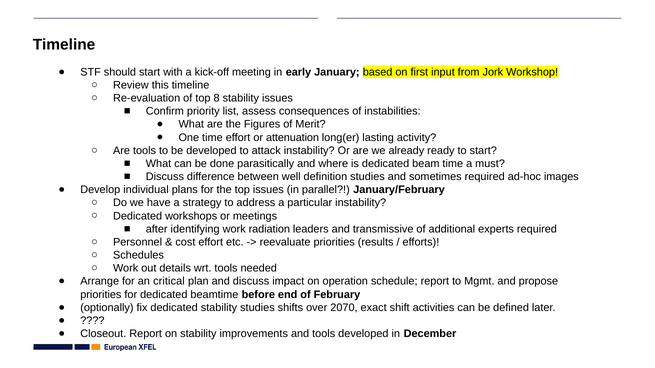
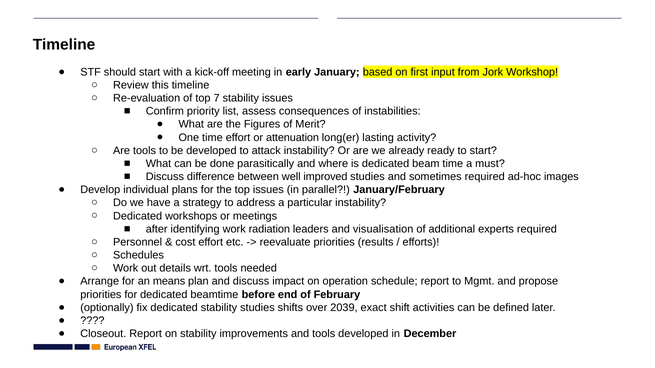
8: 8 -> 7 (217, 98)
definition: definition -> improved (325, 177)
transmissive: transmissive -> visualisation (383, 229)
critical: critical -> means (169, 282)
2070: 2070 -> 2039 (344, 308)
